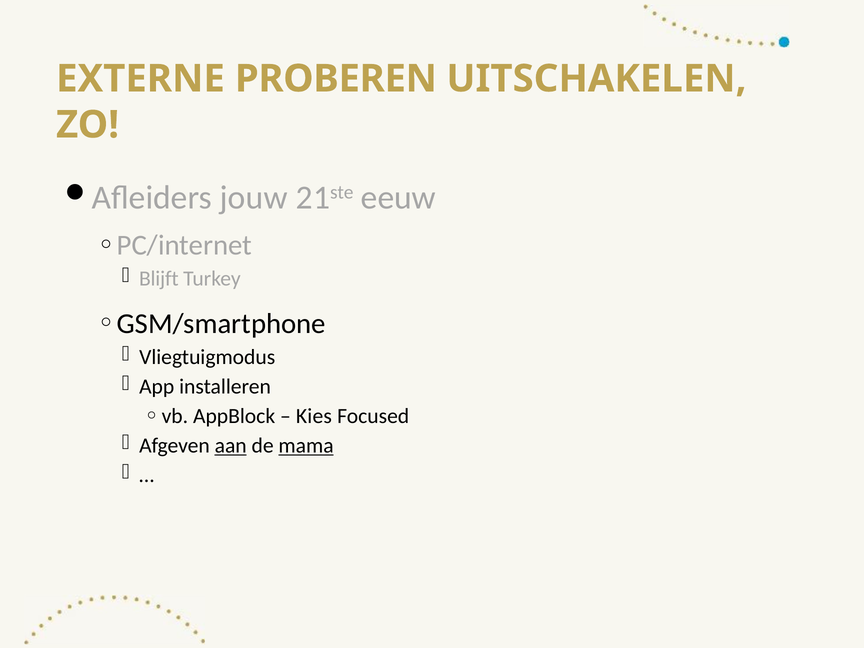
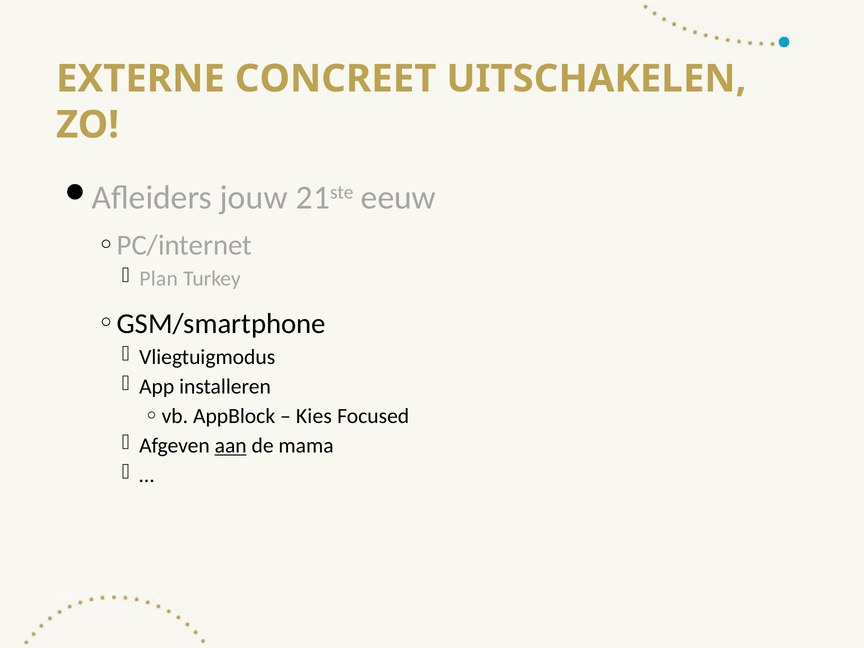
PROBEREN: PROBEREN -> CONCREET (336, 79)
Blijft: Blijft -> Plan (159, 279)
mama underline: present -> none (306, 446)
